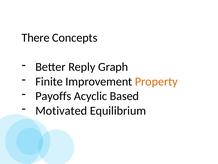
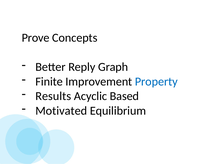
There: There -> Prove (36, 38)
Property colour: orange -> blue (156, 81)
Payoffs: Payoffs -> Results (53, 96)
